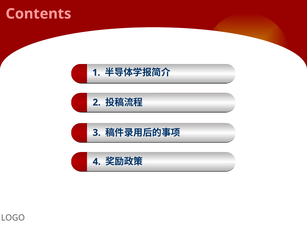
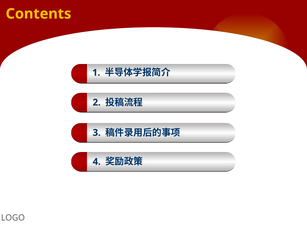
Contents colour: pink -> yellow (38, 14)
